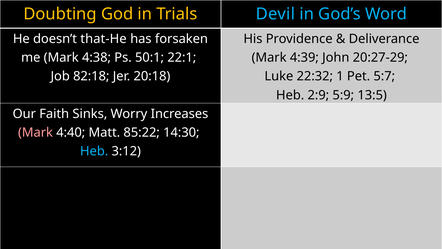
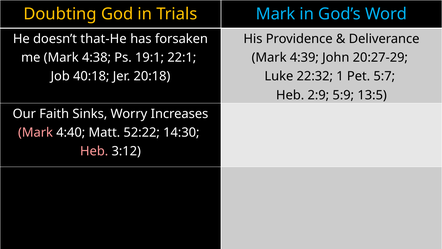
Trials Devil: Devil -> Mark (276, 14)
50:1: 50:1 -> 19:1 (150, 58)
82:18: 82:18 -> 40:18 (91, 76)
85:22: 85:22 -> 52:22 (142, 132)
Heb colour: light blue -> pink (94, 151)
